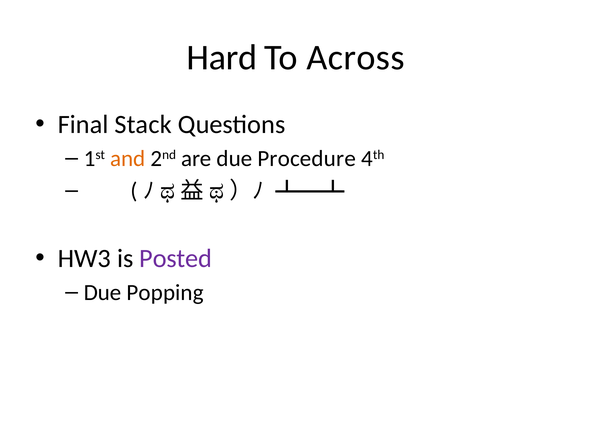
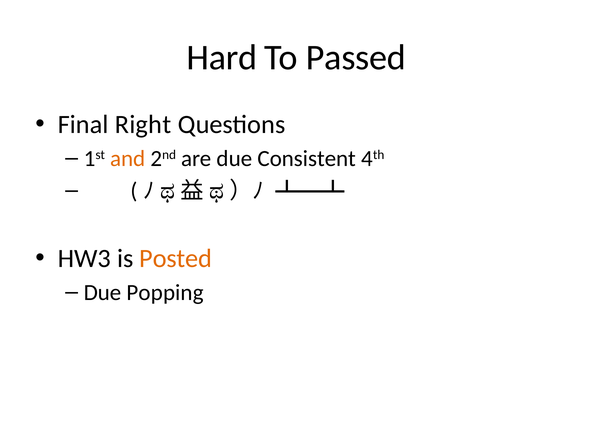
Across: Across -> Passed (356, 57)
Stack: Stack -> Right (143, 124)
Procedure: Procedure -> Consistent (307, 158)
Posted colour: purple -> orange (176, 258)
